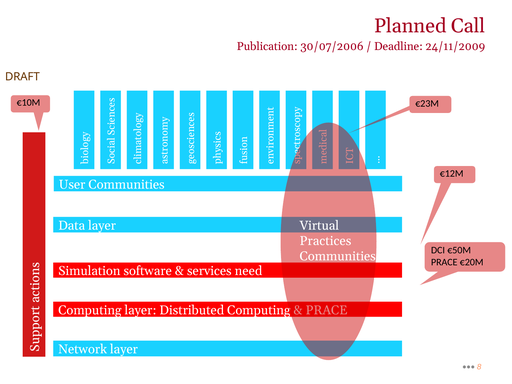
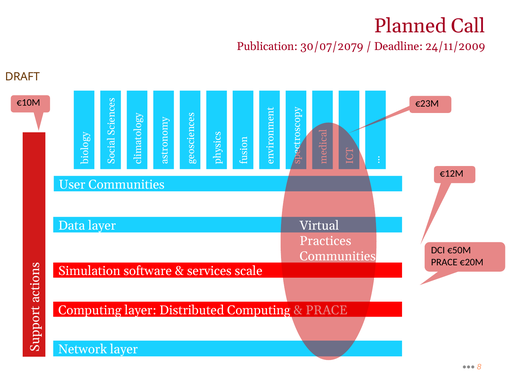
30/07/2006: 30/07/2006 -> 30/07/2079 (332, 46)
need: need -> scale (249, 271)
